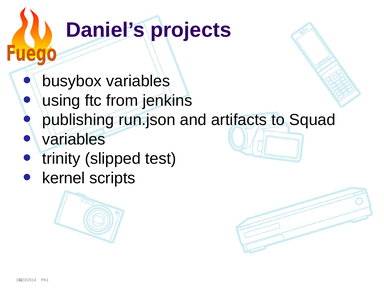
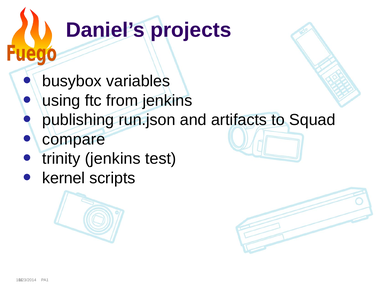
variables: variables -> compare (74, 139)
trinity slipped: slipped -> jenkins (113, 159)
